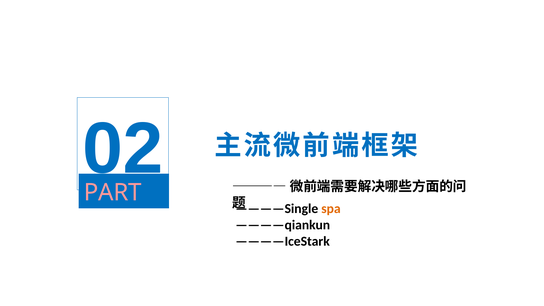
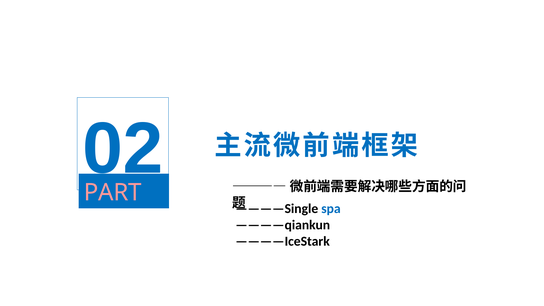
spa colour: orange -> blue (331, 209)
